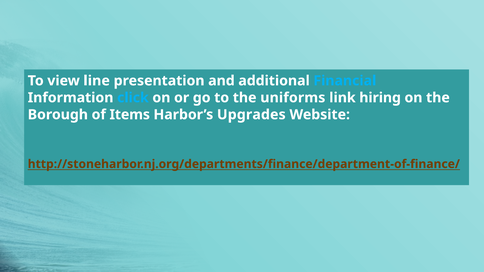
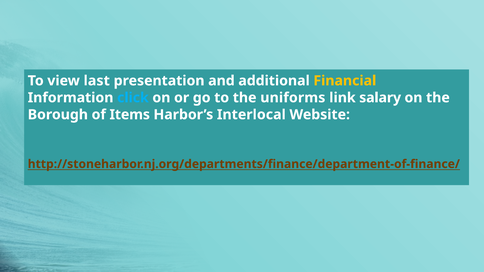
line: line -> last (97, 81)
Financial colour: light blue -> yellow (345, 81)
hiring: hiring -> salary (380, 98)
Upgrades: Upgrades -> Interlocal (251, 115)
